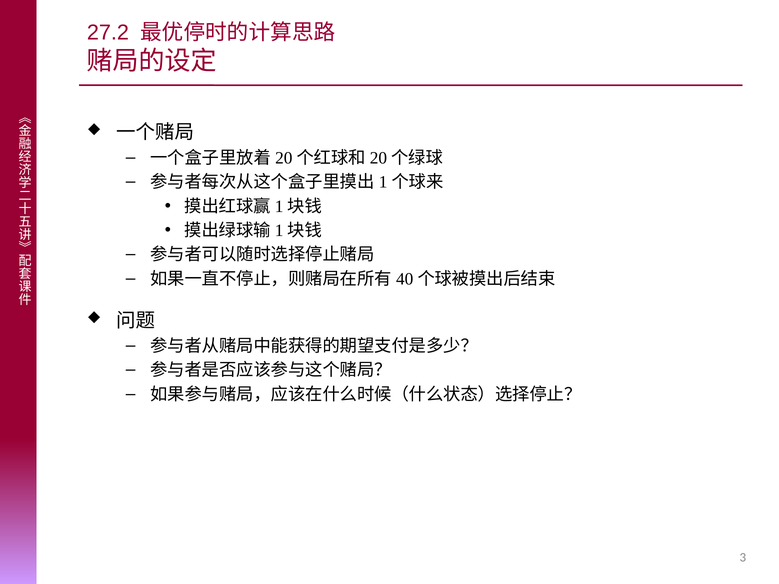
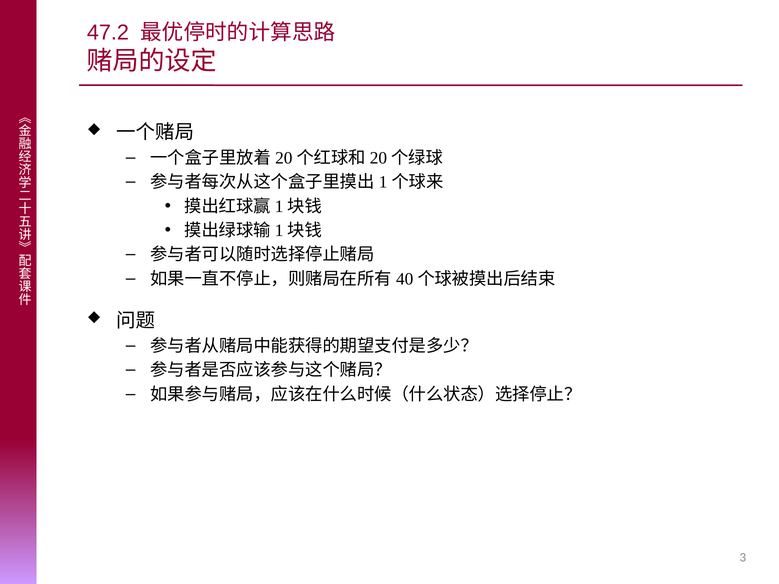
27.2: 27.2 -> 47.2 (108, 33)
